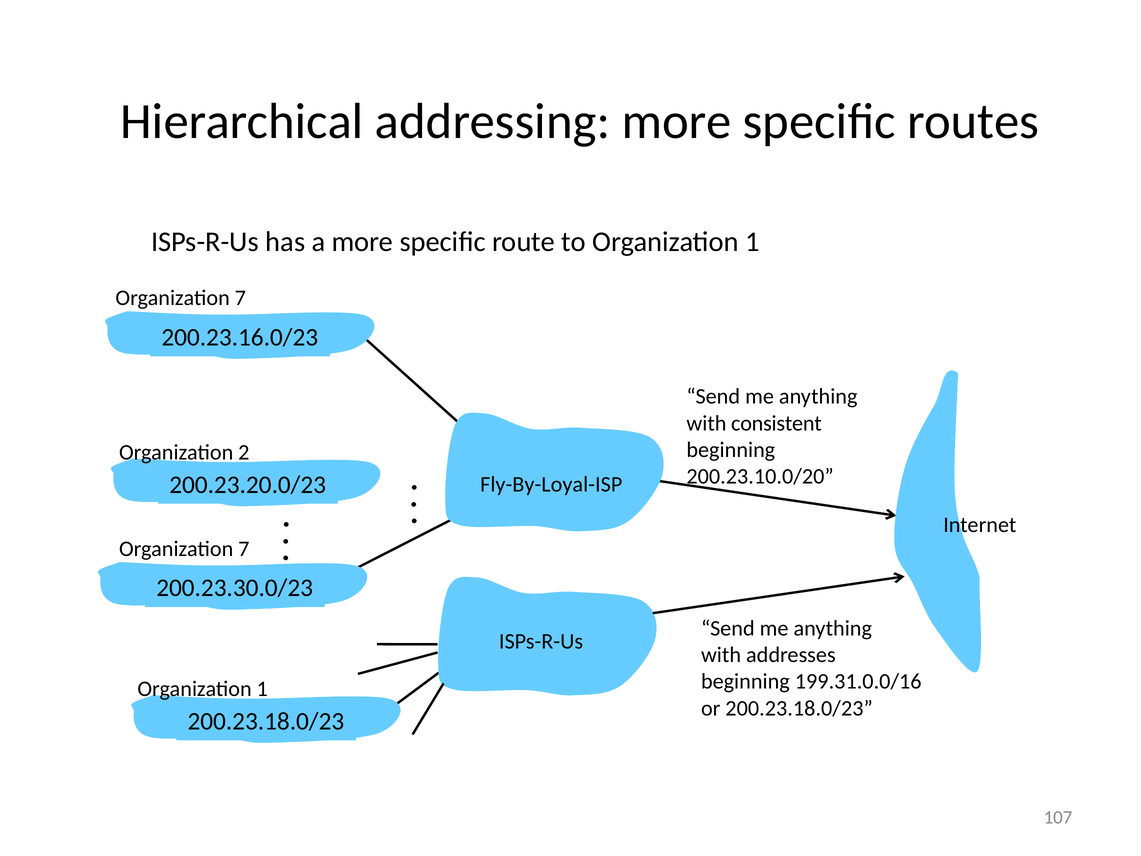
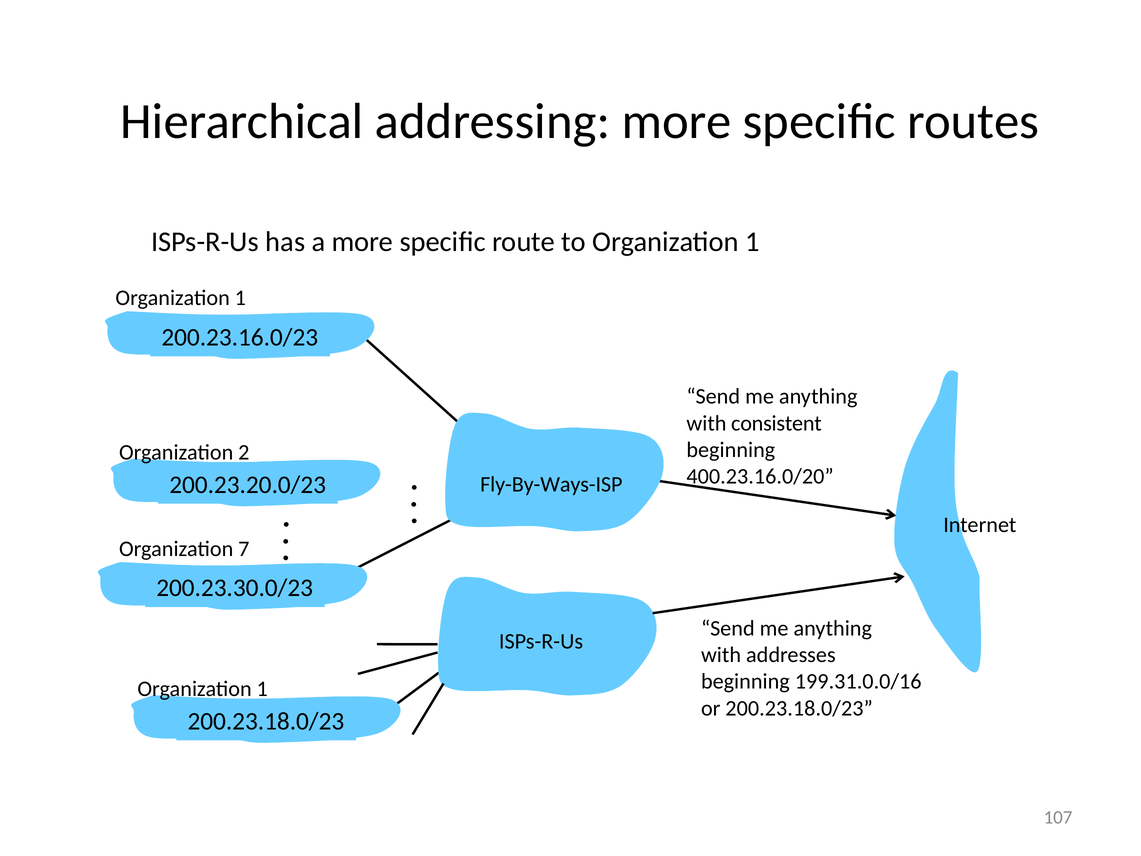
7: 7 -> 1 (240, 298)
200.23.10.0/20: 200.23.10.0/20 -> 400.23.16.0/20 (760, 476)
Fly-By-Loyal-ISP: Fly-By-Loyal-ISP -> Fly-By-Ways-ISP (551, 484)
